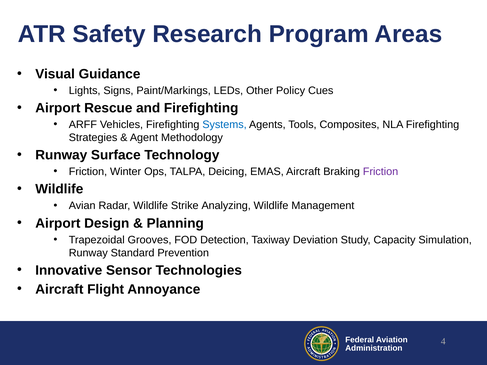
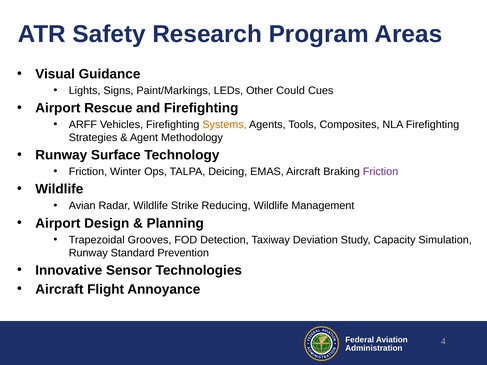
Policy: Policy -> Could (291, 91)
Systems colour: blue -> orange (225, 125)
Analyzing: Analyzing -> Reducing (226, 206)
